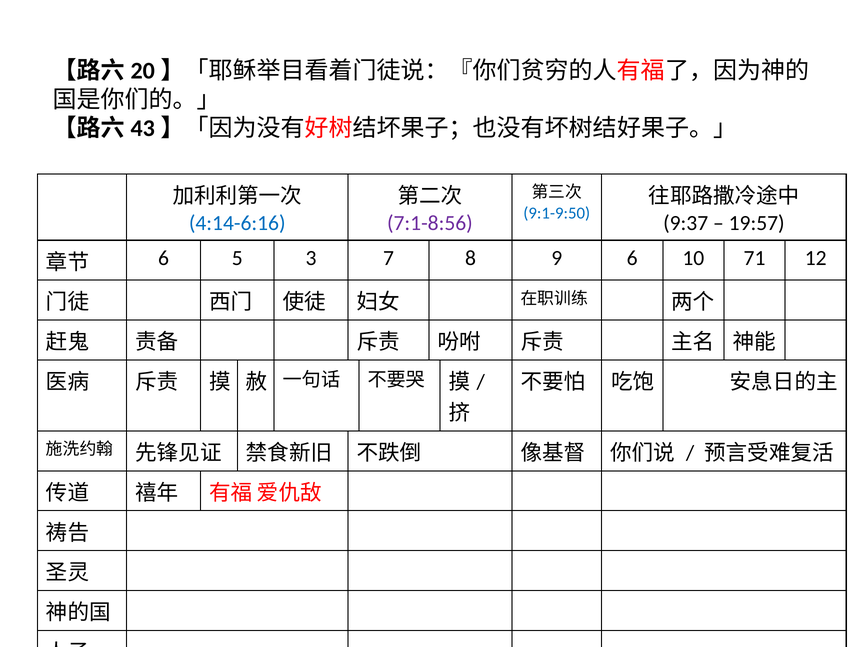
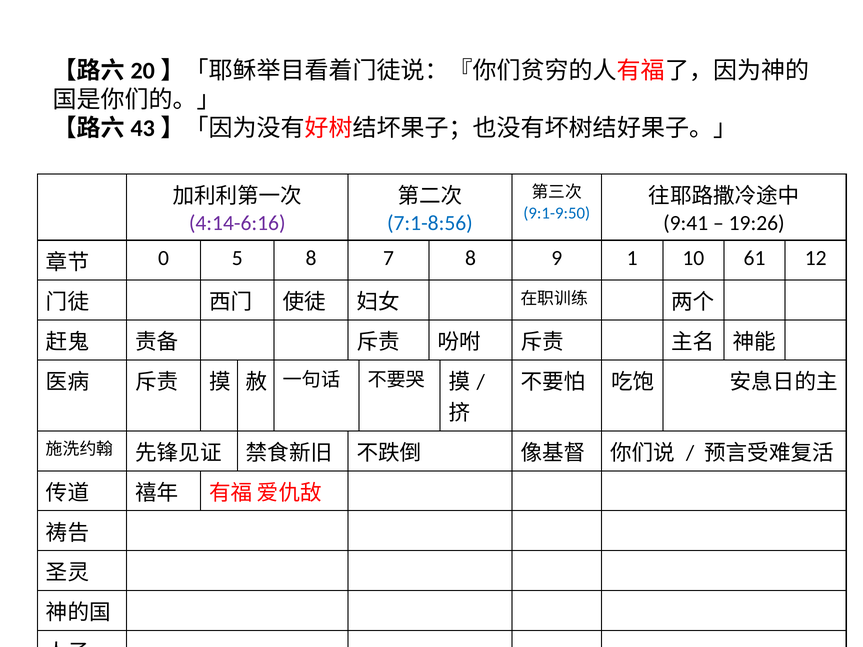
4:14-6:16 colour: blue -> purple (237, 223)
7:1-8:56 colour: purple -> blue (430, 223)
9:37: 9:37 -> 9:41 (686, 223)
19:57: 19:57 -> 19:26 (757, 223)
6: 6 -> 0 (164, 258)
5 3: 3 -> 8 (311, 258)
9 6: 6 -> 1 (632, 258)
71: 71 -> 61 (755, 258)
